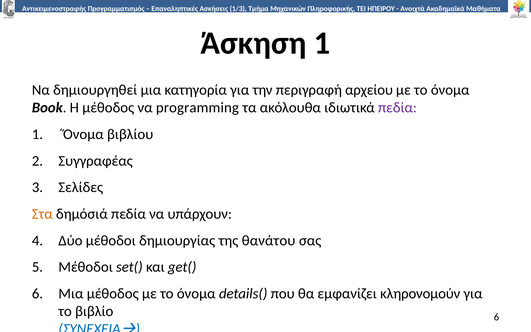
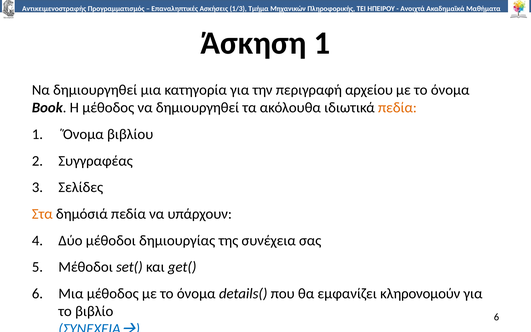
μέθοδος να programming: programming -> δημιουργηθεί (198, 108)
πεδία colour: purple -> orange (397, 108)
θανάτου: θανάτου -> συνέχεια (269, 240)
